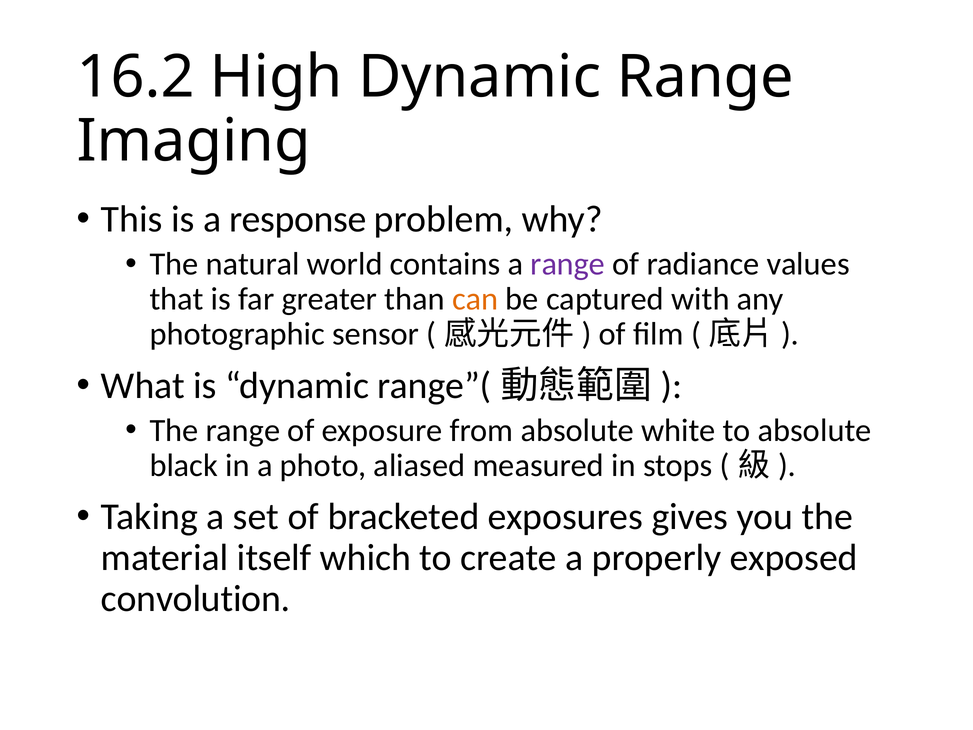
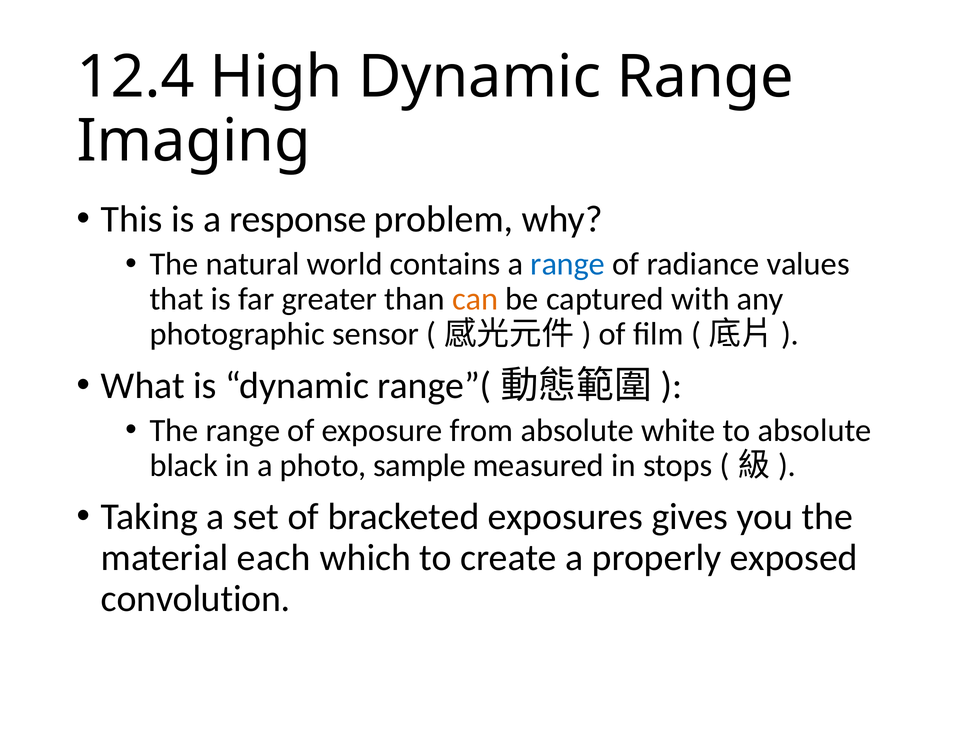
16.2: 16.2 -> 12.4 (136, 77)
range colour: purple -> blue (568, 264)
aliased: aliased -> sample (420, 465)
itself: itself -> each (274, 558)
